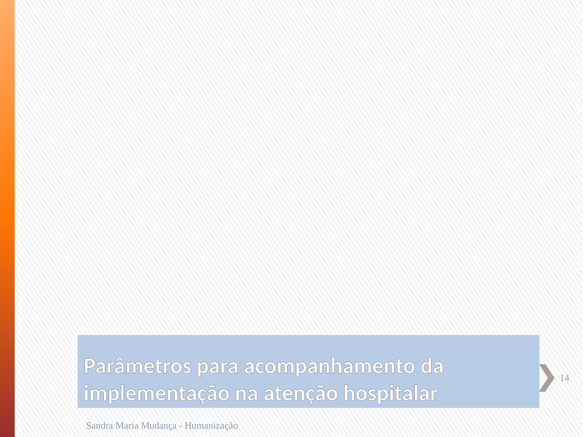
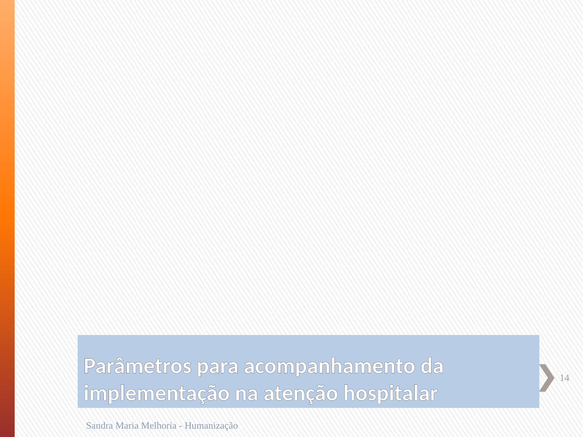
Mudança: Mudança -> Melhoria (159, 426)
